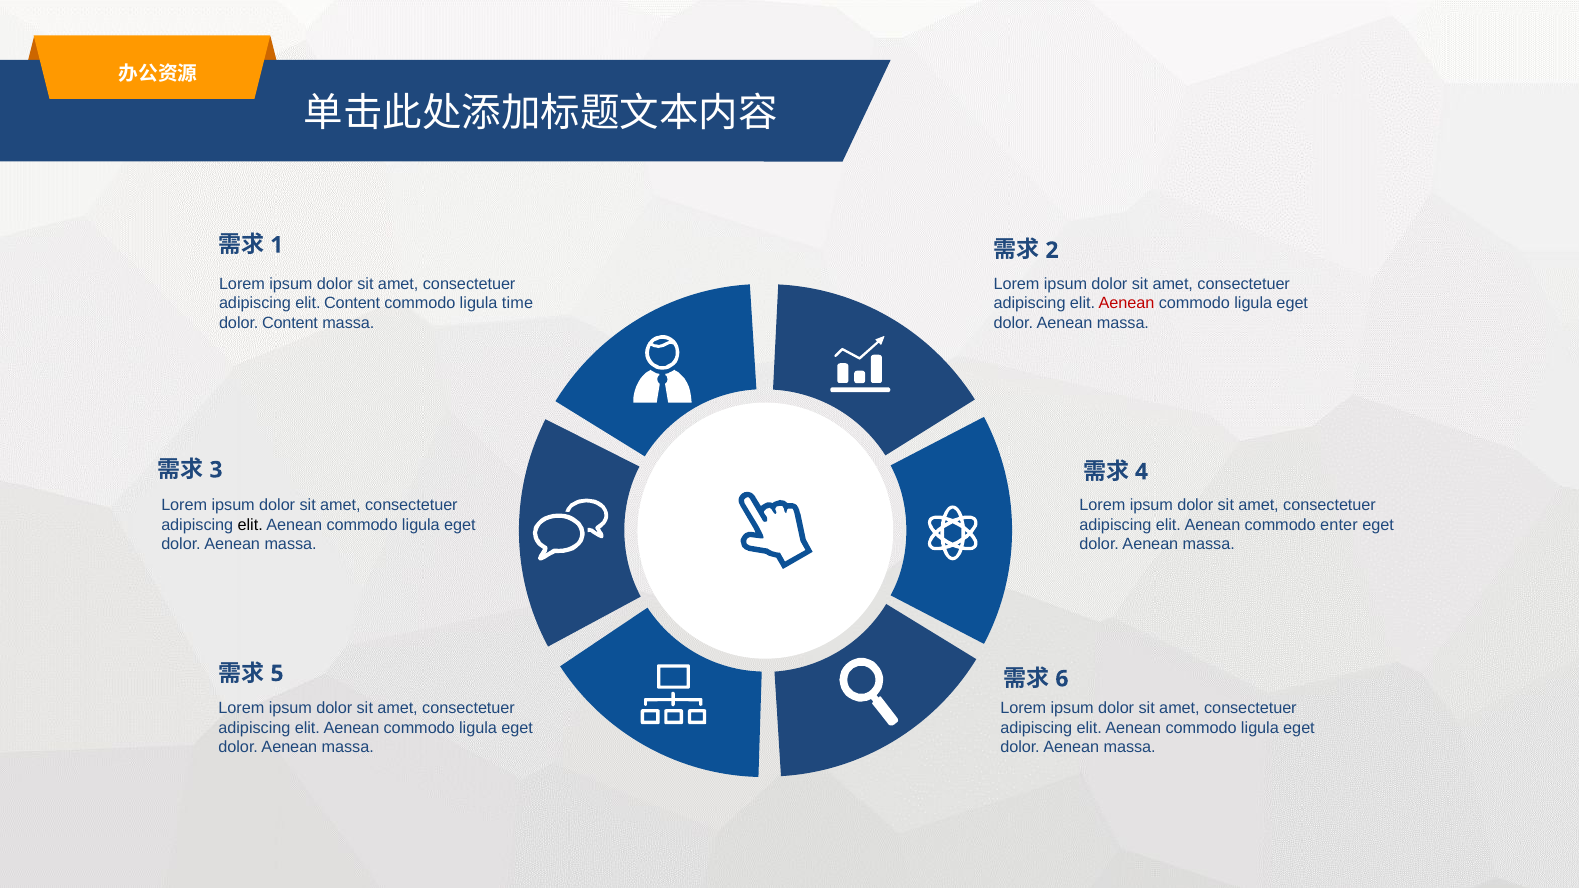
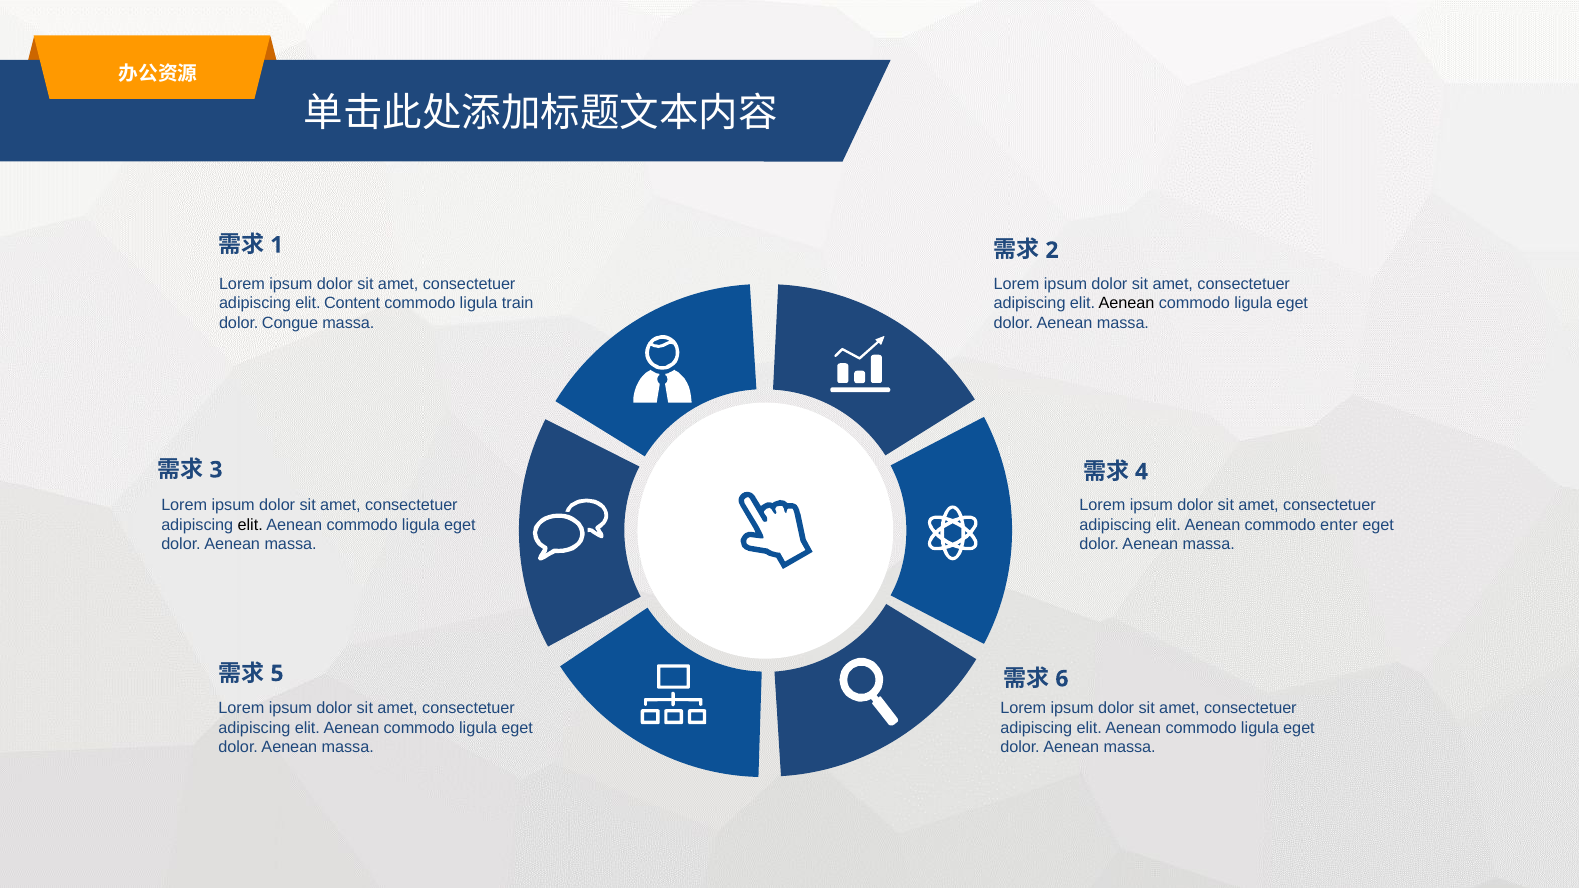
time: time -> train (518, 303)
Aenean colour: red -> black (1127, 303)
dolor Content: Content -> Congue (290, 323)
